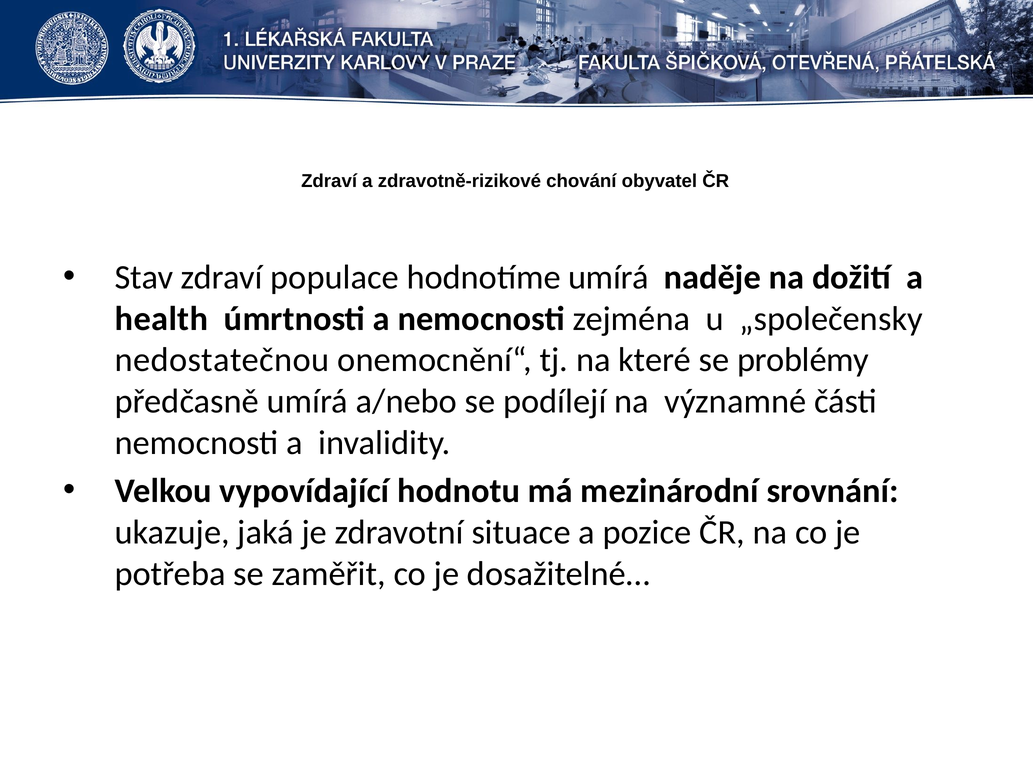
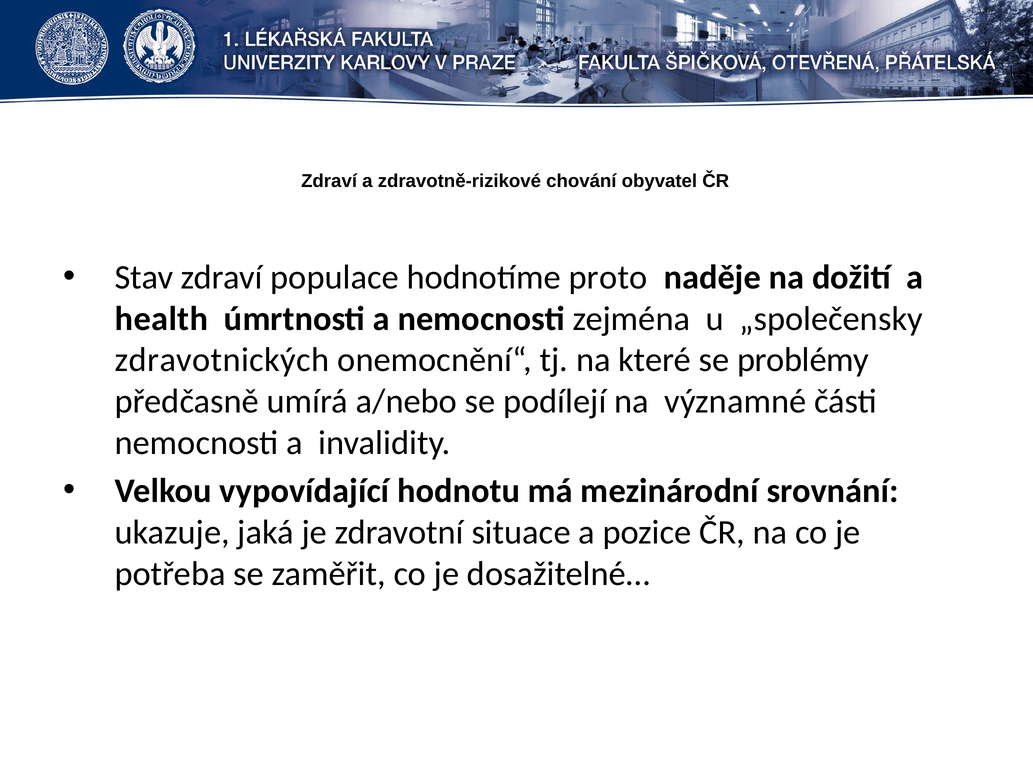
hodnotíme umírá: umírá -> proto (608, 277)
nedostatečnou: nedostatečnou -> zdravotnických (222, 360)
